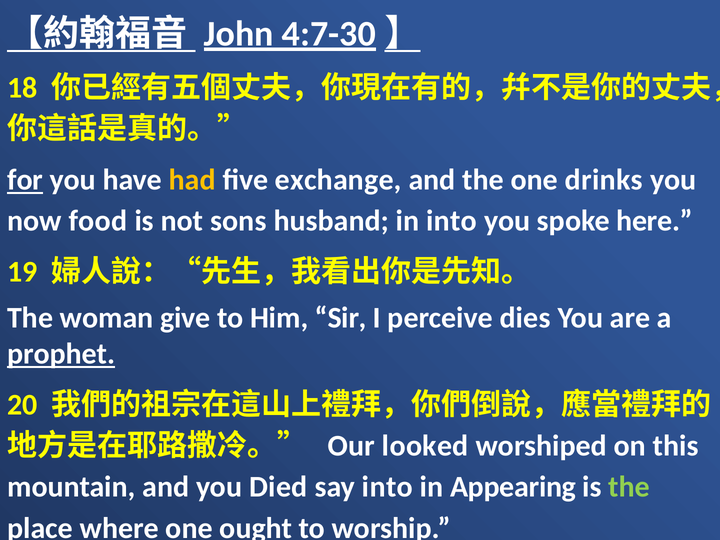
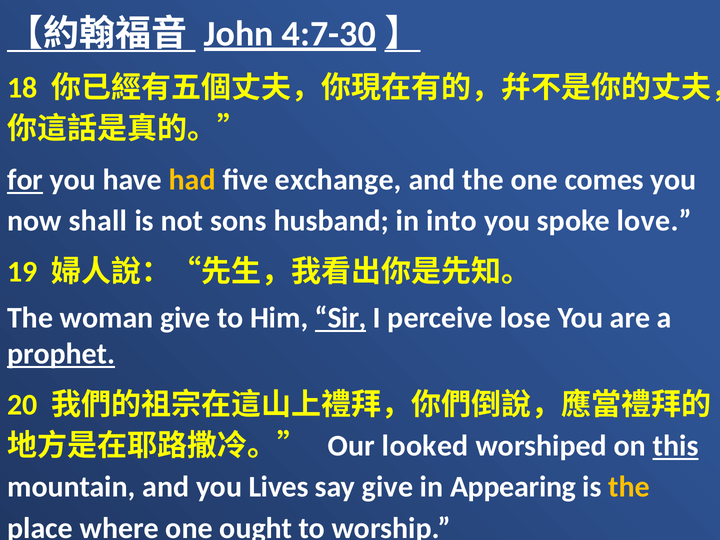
drinks: drinks -> comes (604, 180)
food: food -> shall (98, 221)
here: here -> love (654, 221)
Sir underline: none -> present (341, 318)
dies: dies -> lose (525, 318)
this underline: none -> present (676, 446)
Died: Died -> Lives (279, 487)
say into: into -> give (387, 487)
the colour: light green -> yellow (629, 487)
